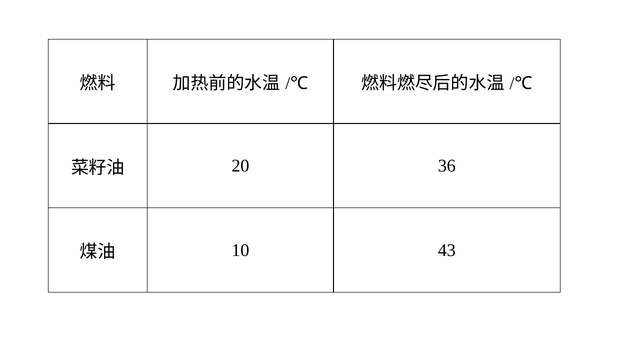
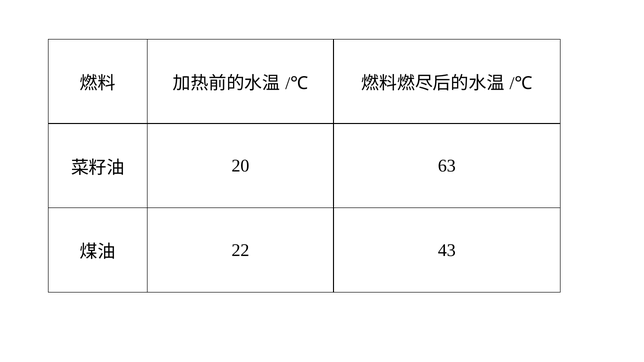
36: 36 -> 63 (447, 166)
10: 10 -> 22 (240, 250)
